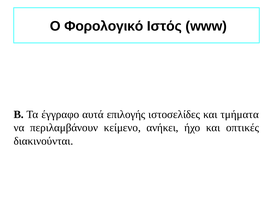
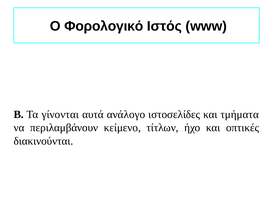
έγγραφο: έγγραφο -> γίνονται (60, 114)
επιλογής: επιλογής -> ανάλογο (126, 114)
ανήκει: ανήκει -> τίτλων (163, 128)
